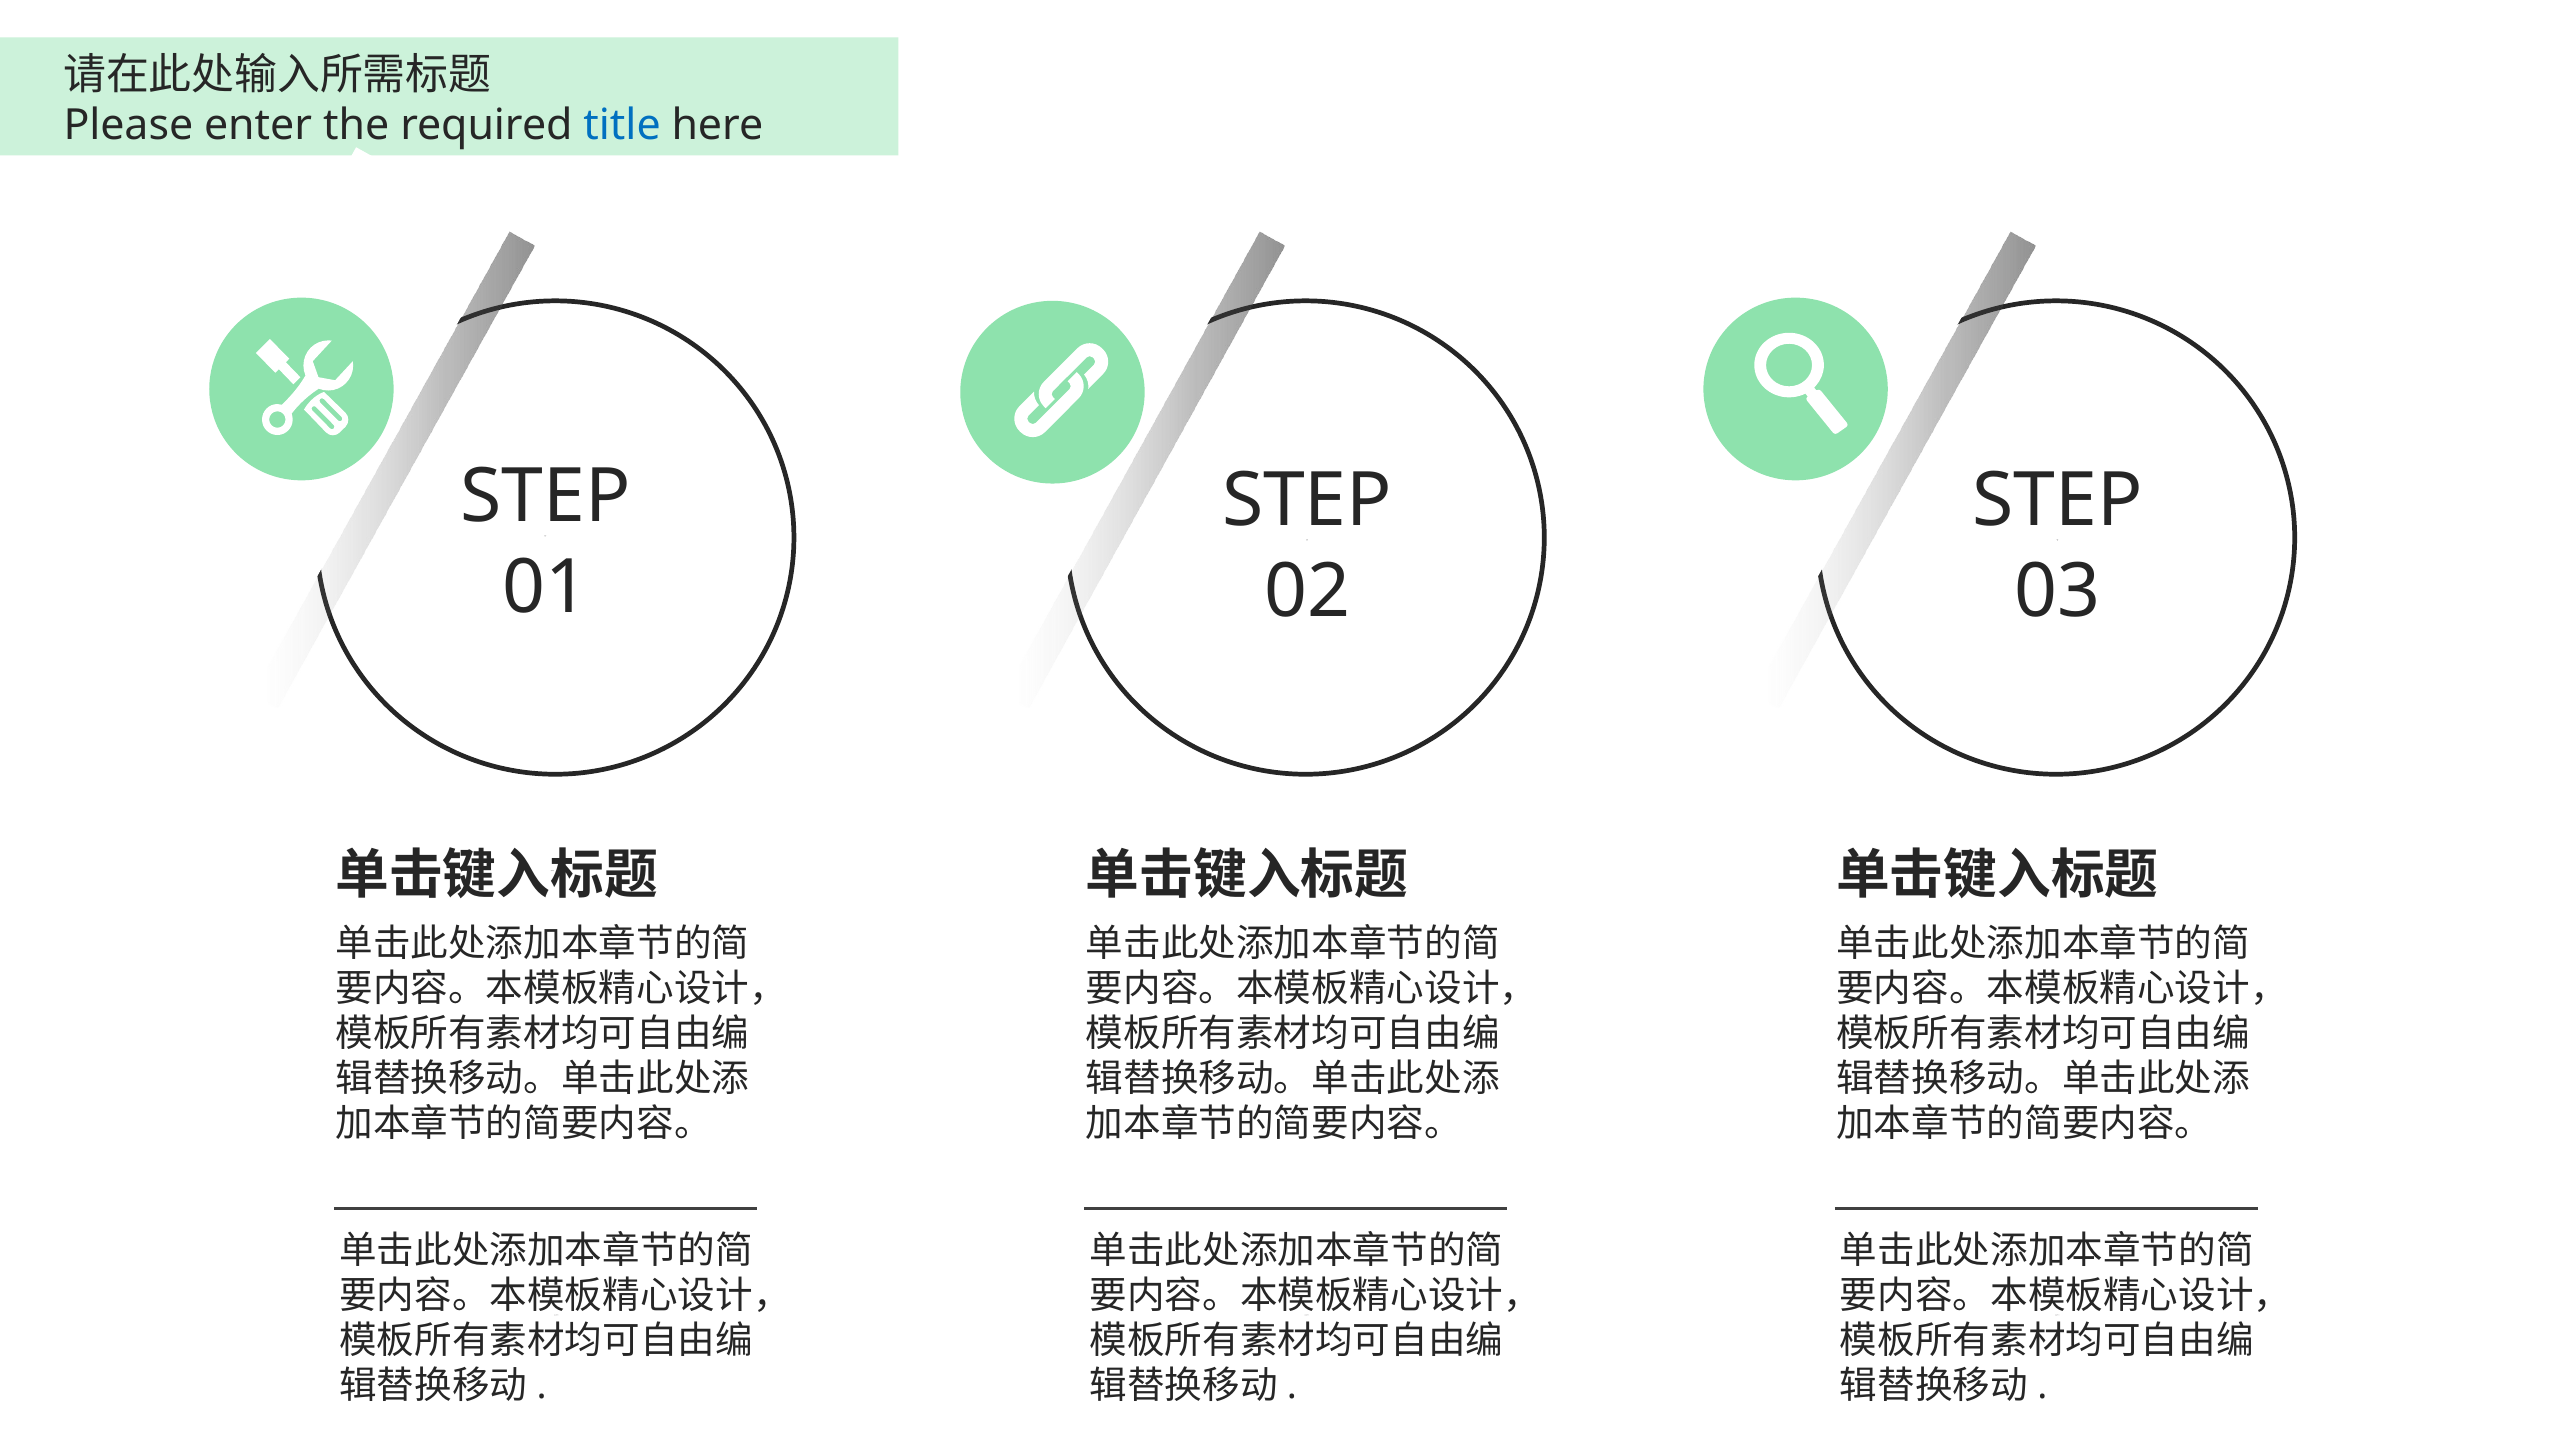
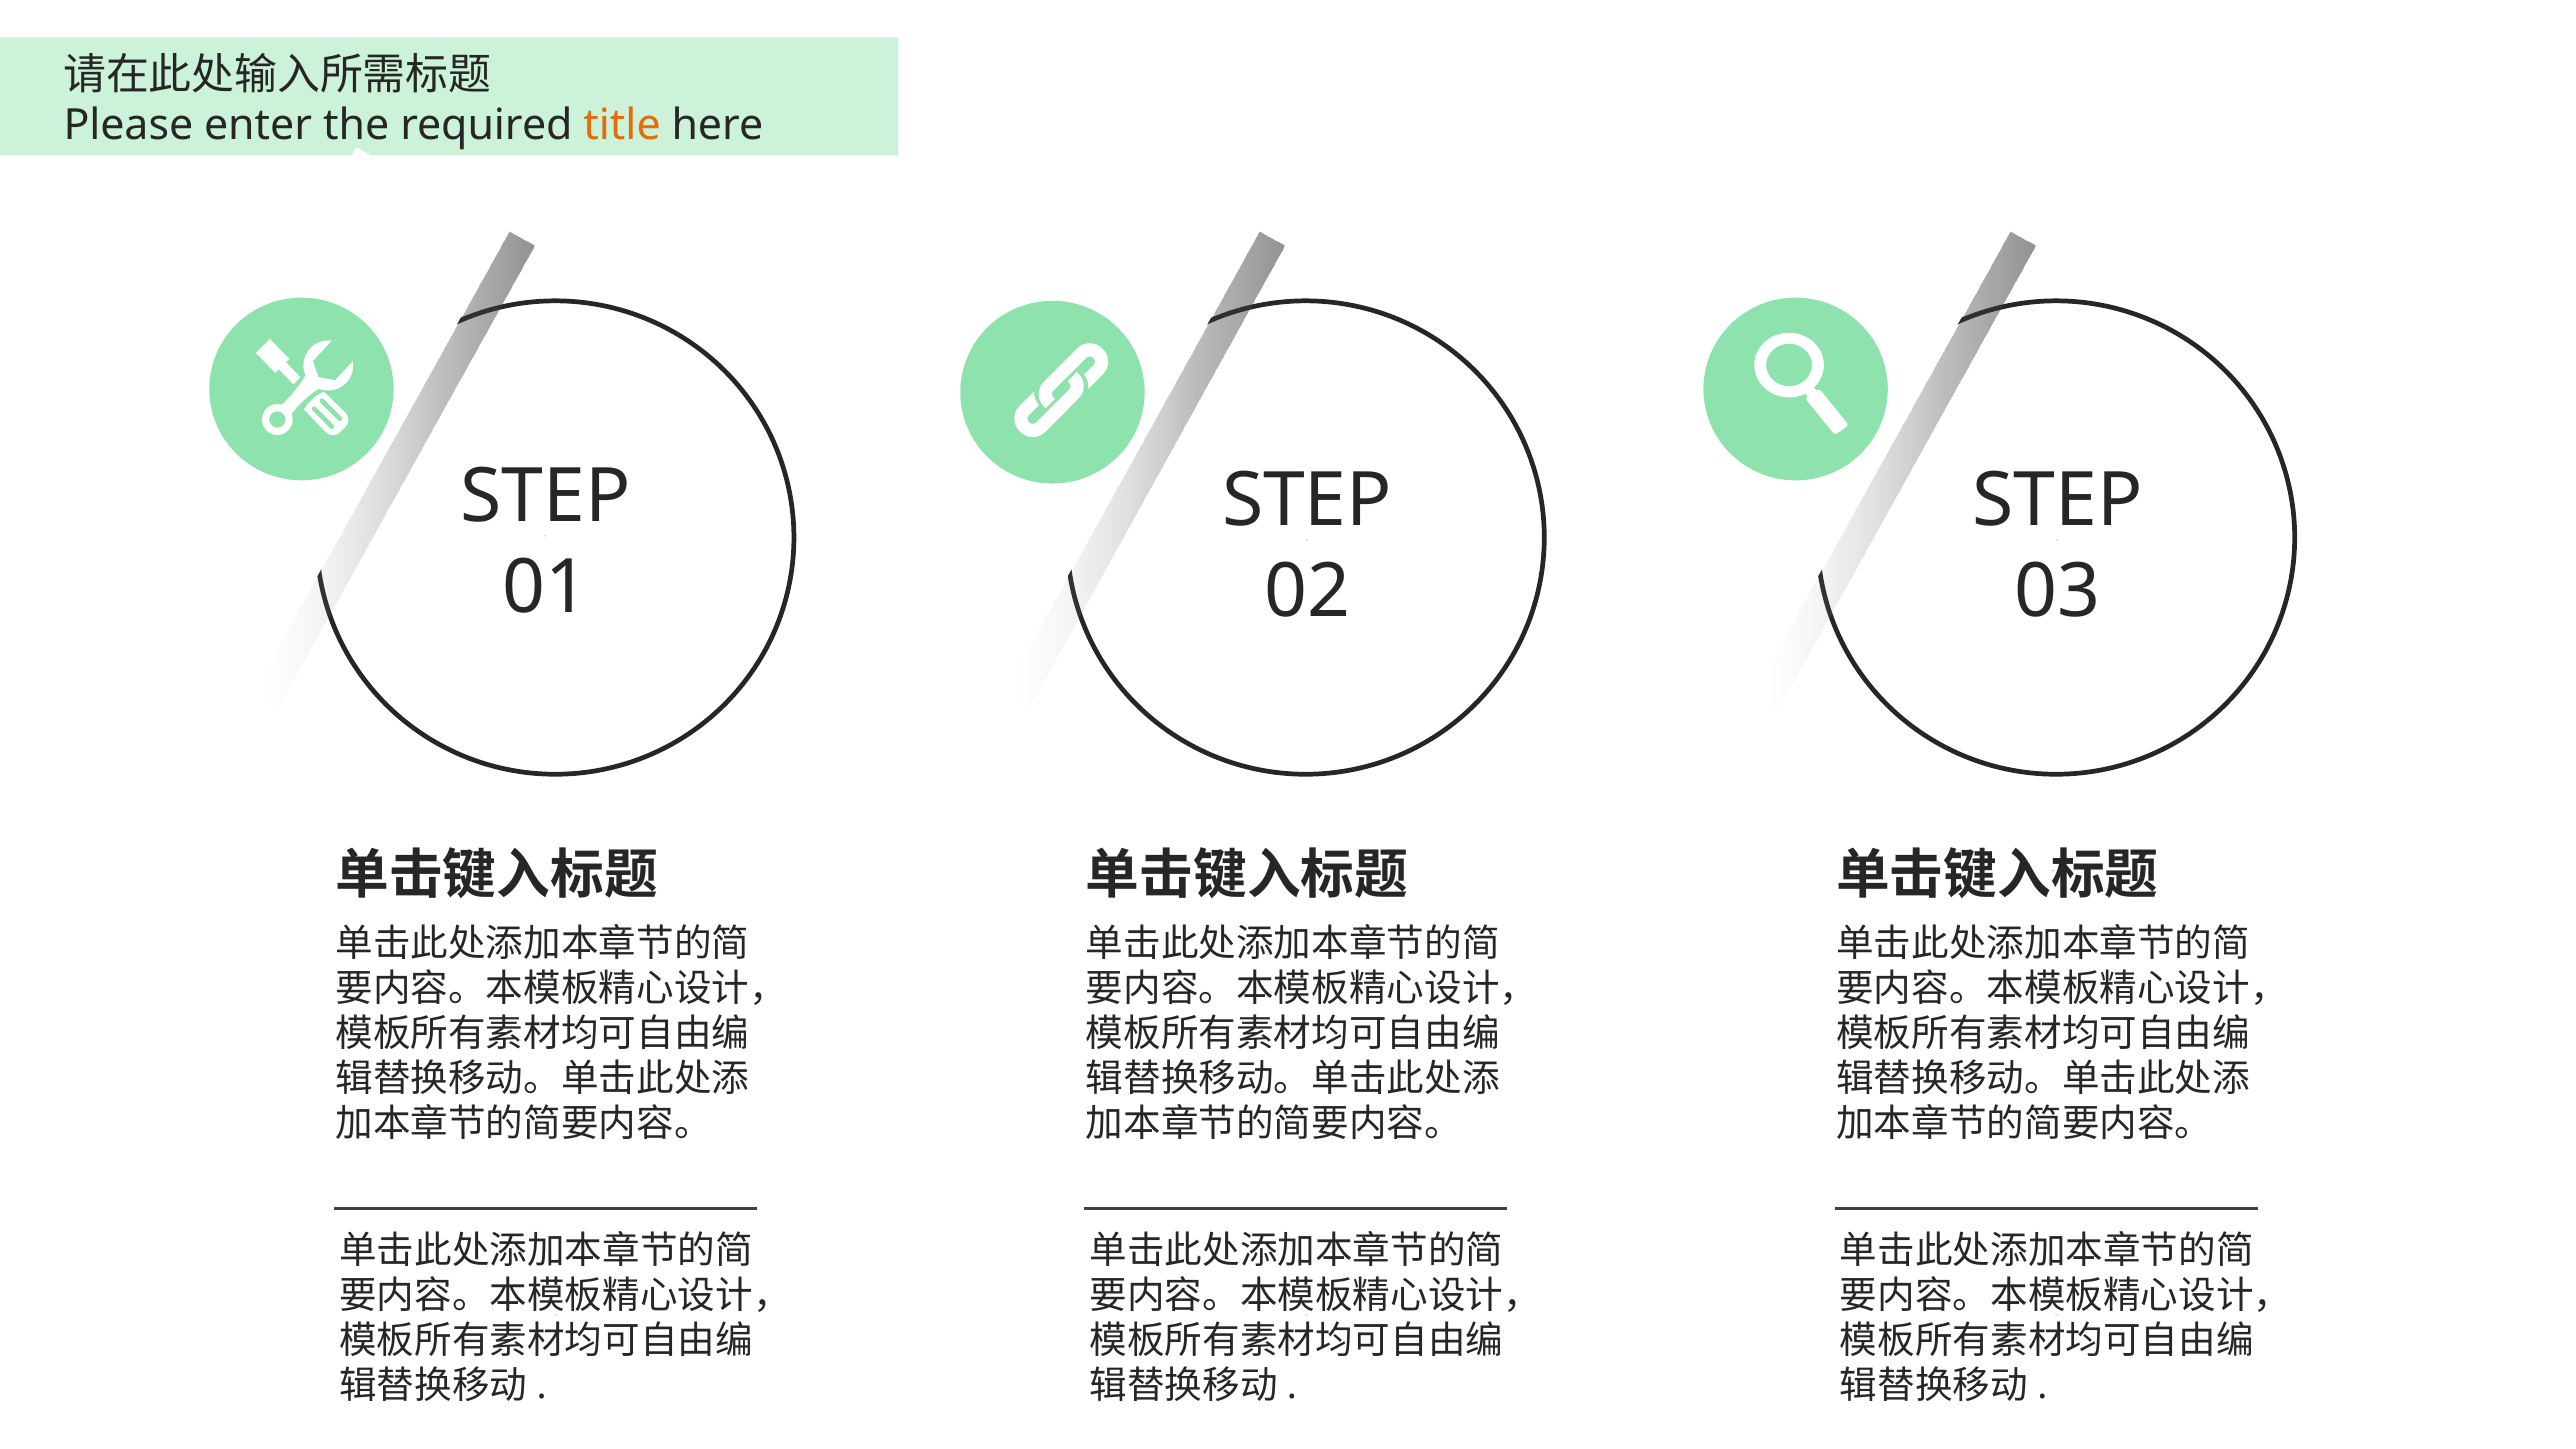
title colour: blue -> orange (622, 126)
